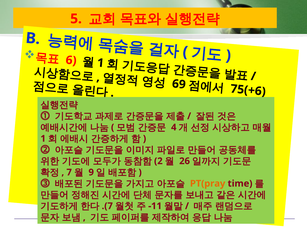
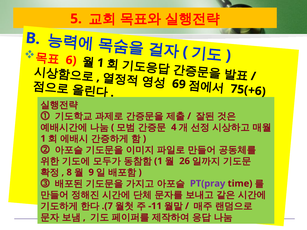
2: 2 -> 1 (158, 161)
7: 7 -> 8 (69, 172)
PT(pray colour: orange -> purple (208, 184)
